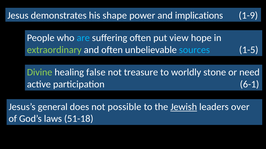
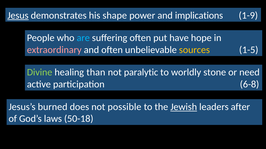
Jesus underline: none -> present (18, 16)
view: view -> have (179, 38)
extraordinary colour: light green -> pink (54, 50)
sources colour: light blue -> yellow (194, 50)
false: false -> than (96, 73)
treasure: treasure -> paralytic (141, 73)
6-1: 6-1 -> 6-8 (249, 85)
general: general -> burned (53, 107)
over: over -> after (240, 107)
51-18: 51-18 -> 50-18 (79, 119)
